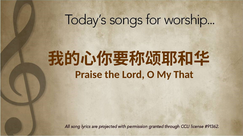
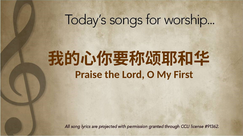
That: That -> First (183, 75)
